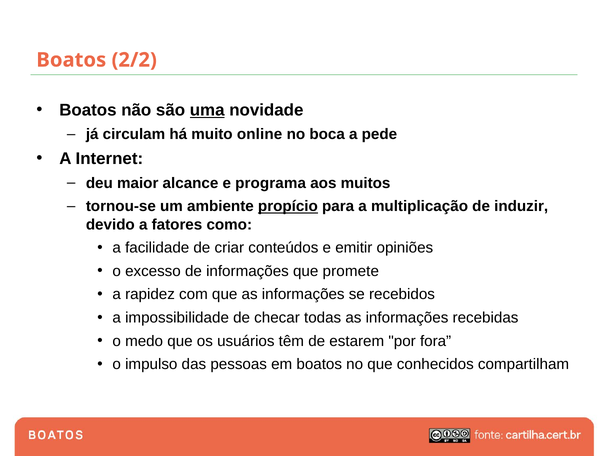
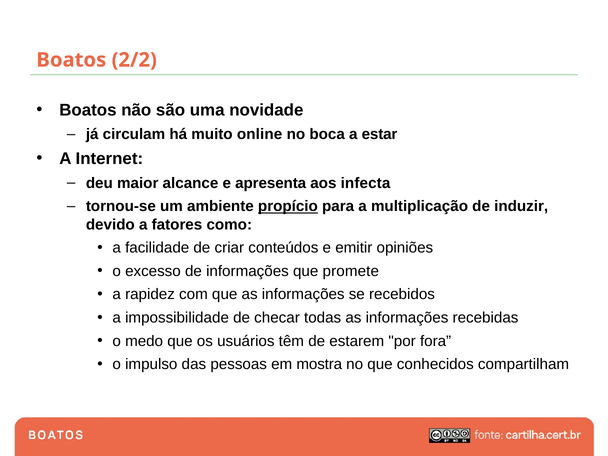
uma underline: present -> none (207, 110)
pede: pede -> estar (380, 134)
programa: programa -> apresenta (271, 183)
muitos: muitos -> infecta (365, 183)
em boatos: boatos -> mostra (319, 364)
